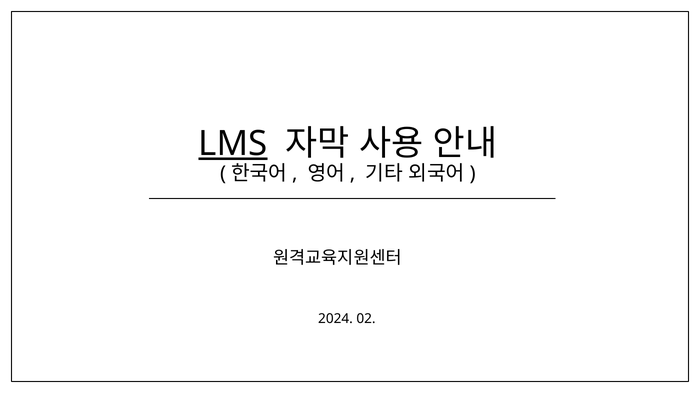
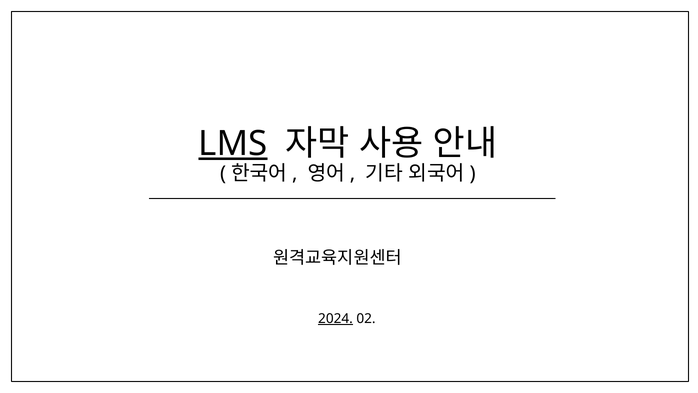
2024 underline: none -> present (335, 318)
